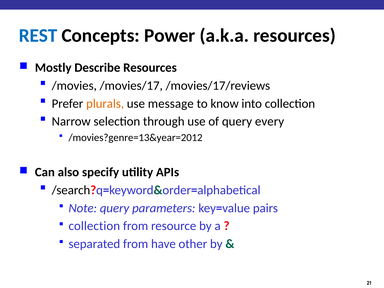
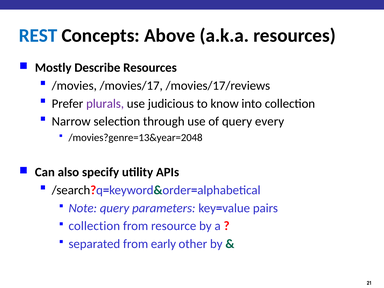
Power: Power -> Above (170, 36)
plurals colour: orange -> purple (105, 104)
message: message -> judicious (171, 104)
/movies?genre=13&year=2012: /movies?genre=13&year=2012 -> /movies?genre=13&year=2048 (136, 138)
have: have -> early (163, 244)
